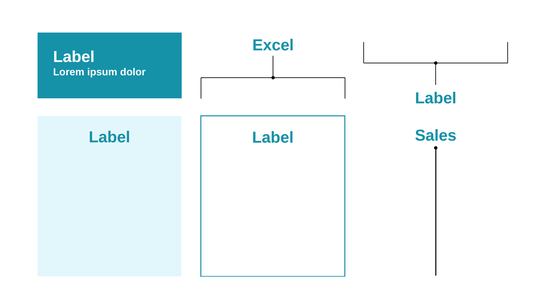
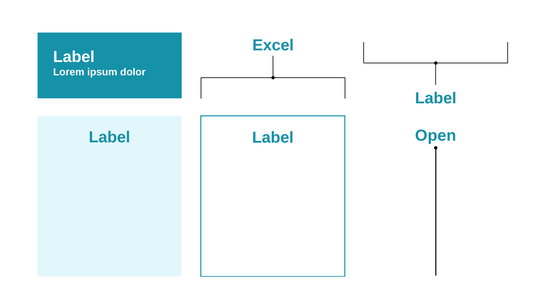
Sales: Sales -> Open (436, 136)
